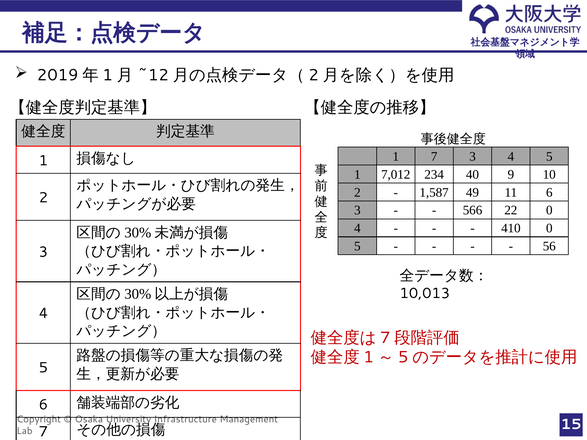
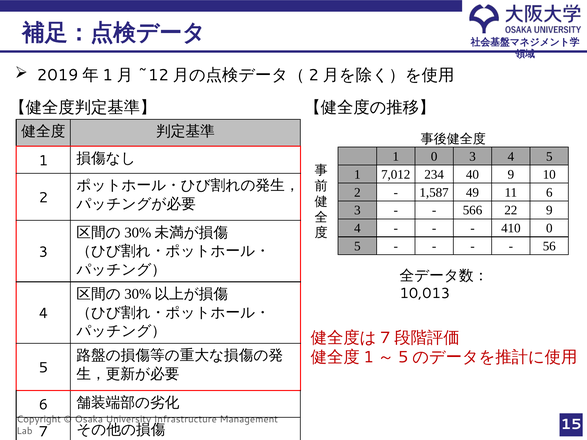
1 7: 7 -> 0 (434, 157)
22 0: 0 -> 9 (549, 210)
